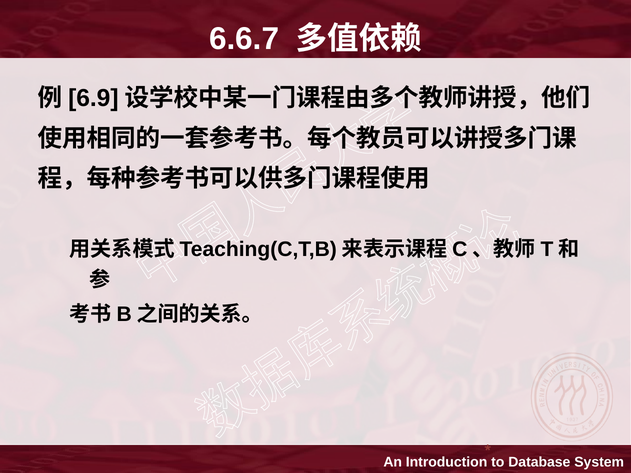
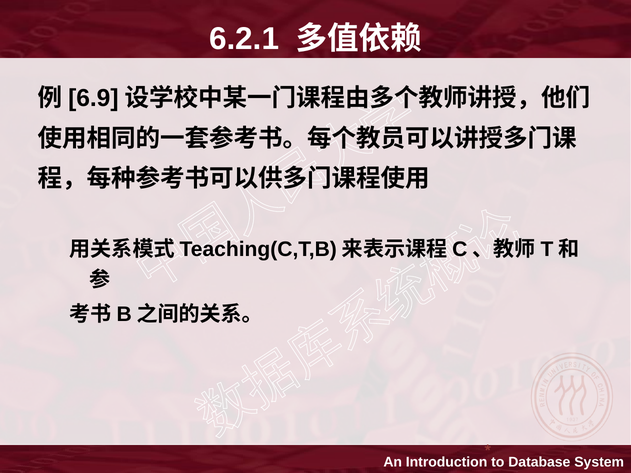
6.6.7: 6.6.7 -> 6.2.1 (244, 39)
